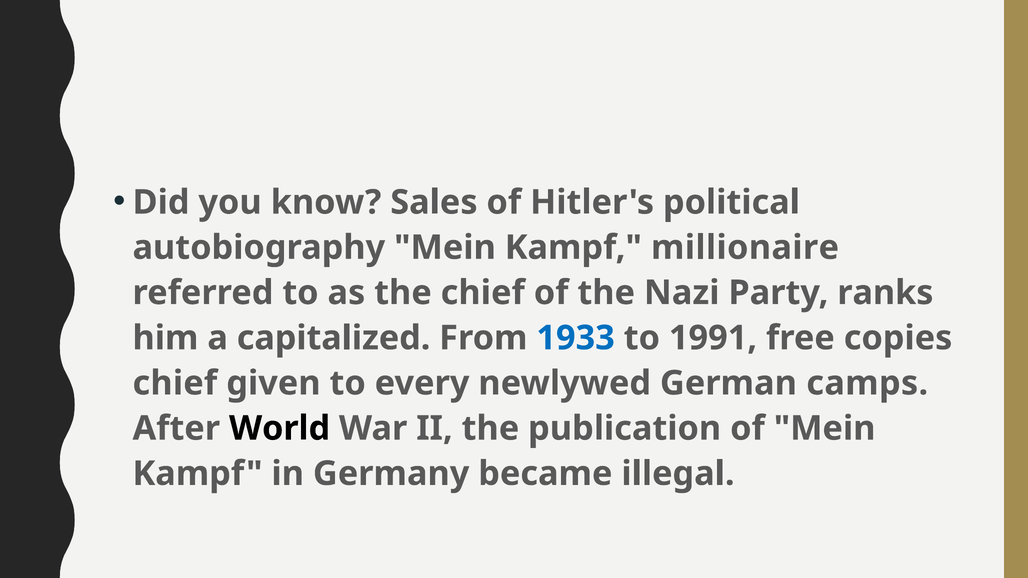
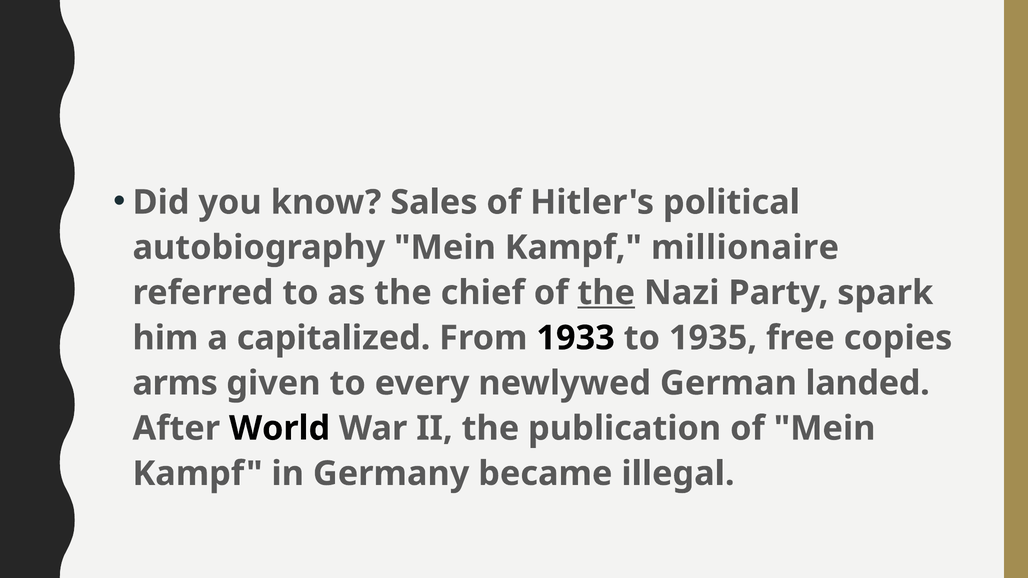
the underline: none -> present (606, 293)
ranks: ranks -> spark (885, 293)
1933 colour: blue -> black (576, 338)
1991: 1991 -> 1935 (713, 338)
chief: chief -> arms (175, 383)
camps: camps -> landed (868, 383)
